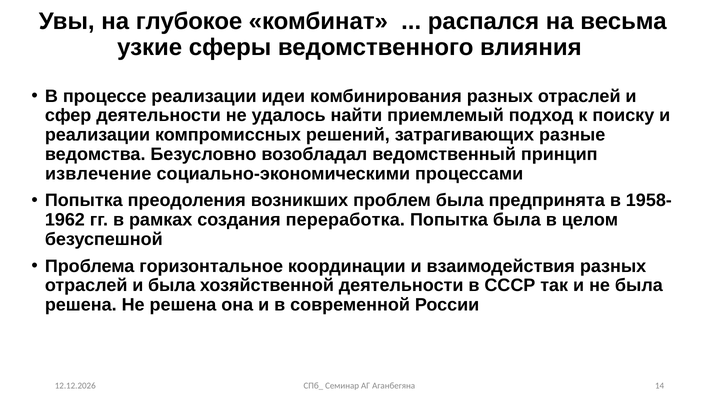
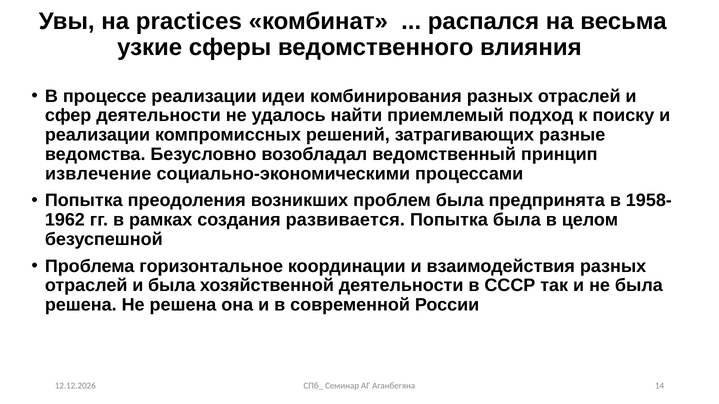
глубокое: глубокое -> practices (189, 21)
переработка: переработка -> развивается (345, 220)
